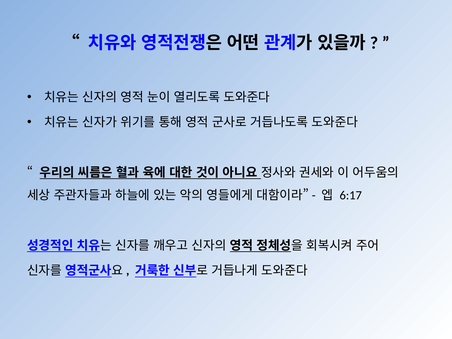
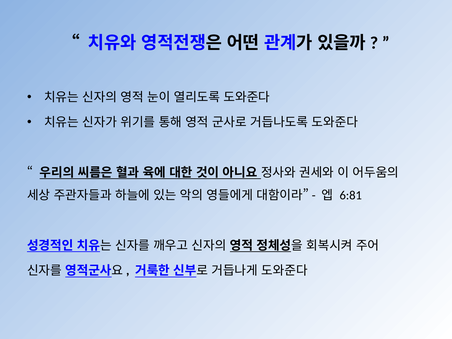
6:17: 6:17 -> 6:81 (351, 195)
